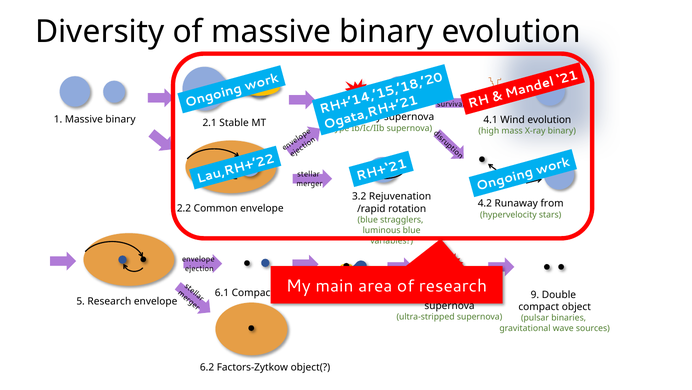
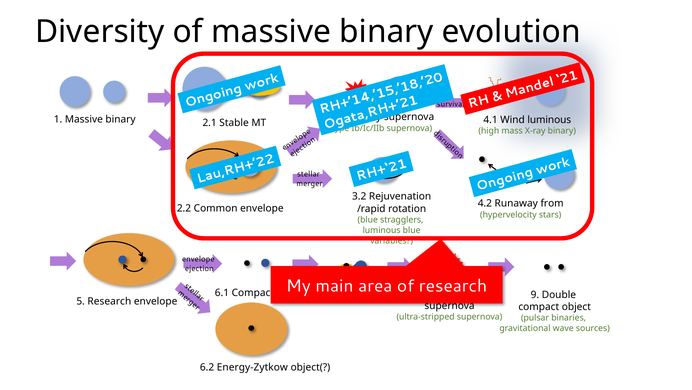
Wind evolution: evolution -> luminous (549, 120)
Factors-Zytkow: Factors-Zytkow -> Energy-Zytkow (252, 367)
